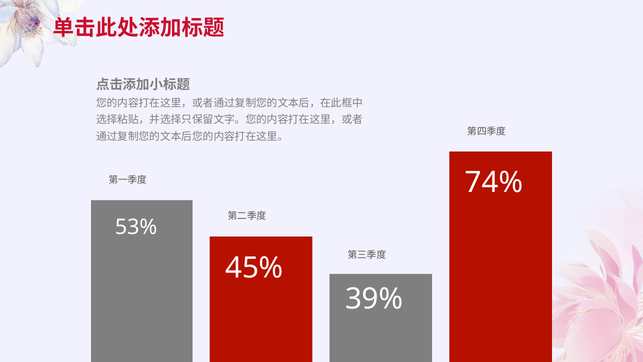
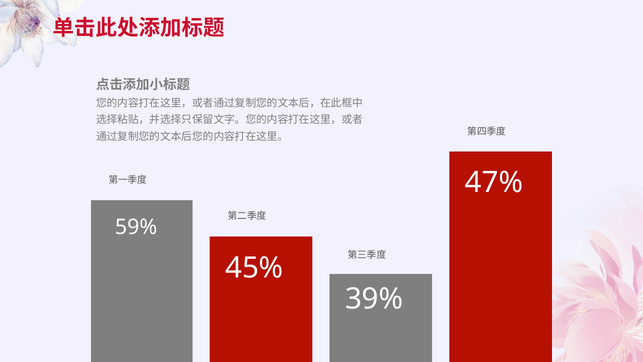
74%: 74% -> 47% (494, 182)
53%: 53% -> 59% (136, 227)
